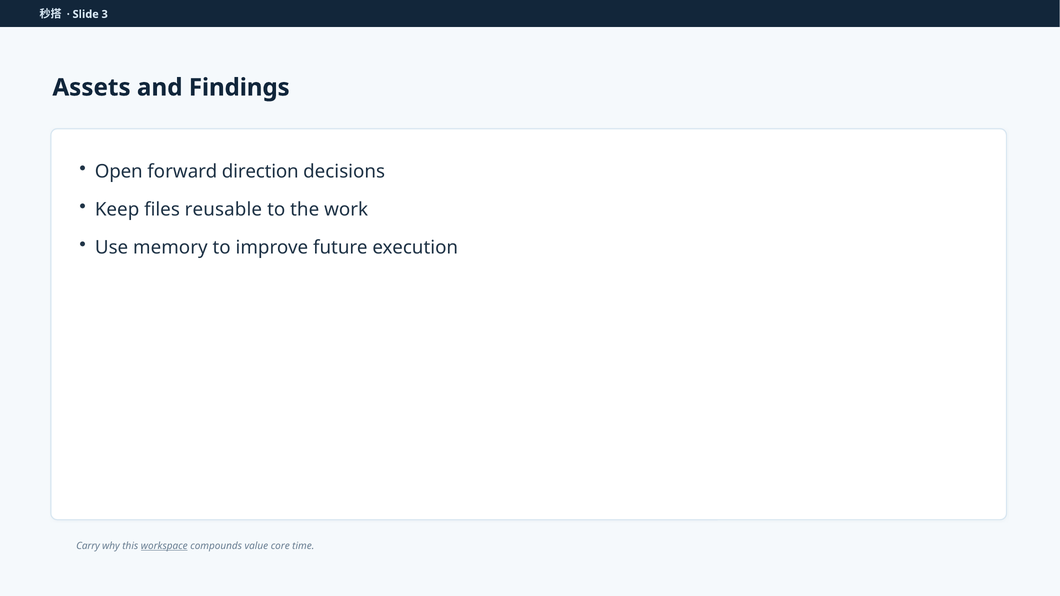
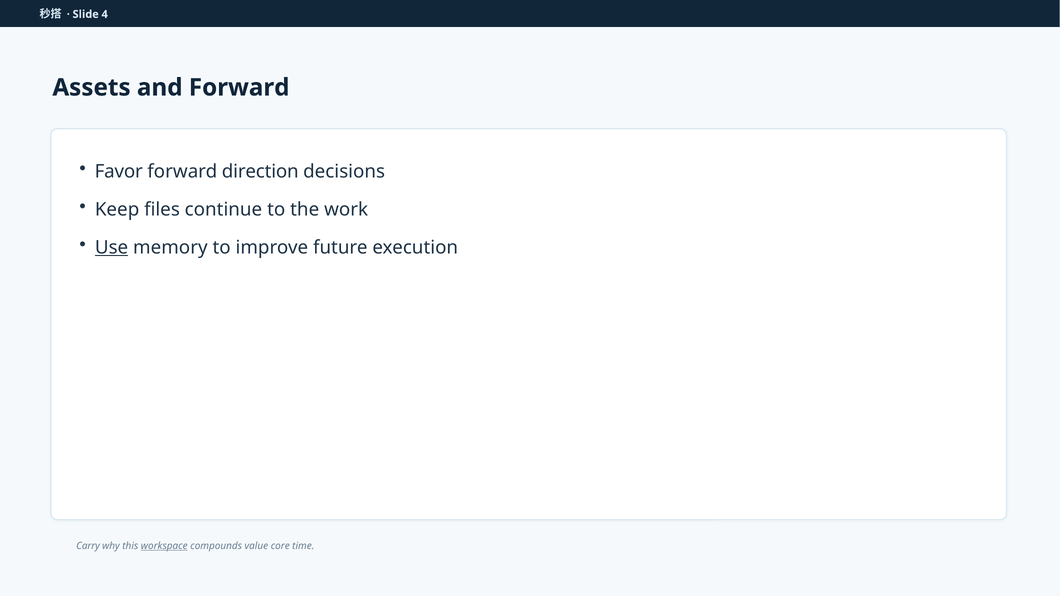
3: 3 -> 4 (105, 14)
and Findings: Findings -> Forward (239, 88)
Open: Open -> Favor (119, 172)
reusable: reusable -> continue (223, 210)
Use underline: none -> present (112, 248)
